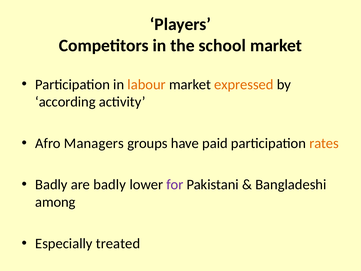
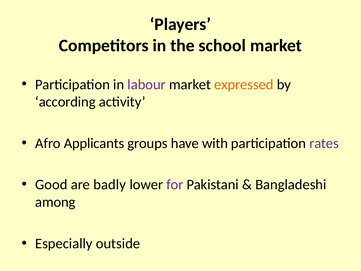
labour colour: orange -> purple (147, 84)
Managers: Managers -> Applicants (94, 143)
paid: paid -> with (215, 143)
rates colour: orange -> purple (324, 143)
Badly: Badly -> Good (51, 184)
treated: treated -> outside (118, 243)
